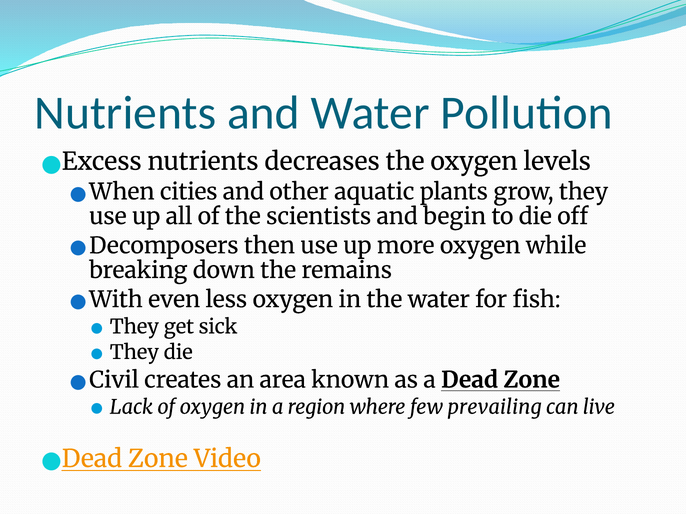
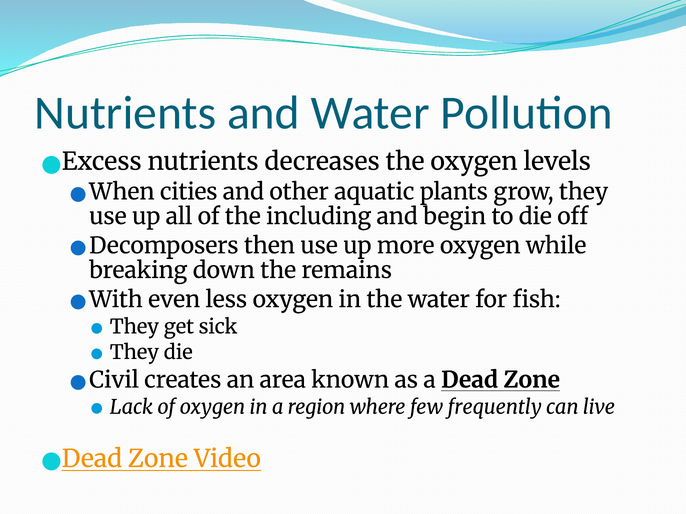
scientists: scientists -> including (319, 217)
prevailing: prevailing -> frequently (495, 408)
